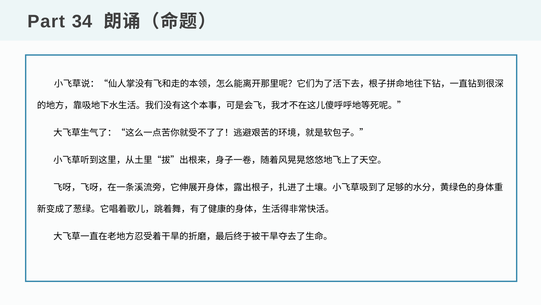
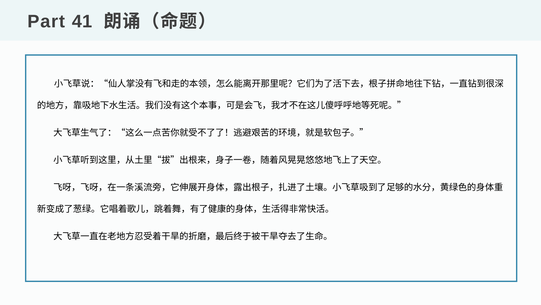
34: 34 -> 41 (82, 22)
